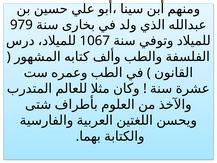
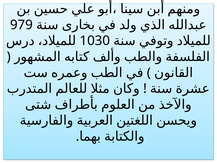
1067: 1067 -> 1030 (95, 41)
